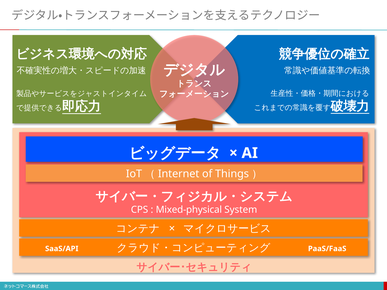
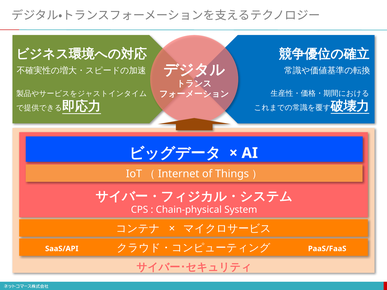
Mixed-physical: Mixed-physical -> Chain-physical (189, 210)
